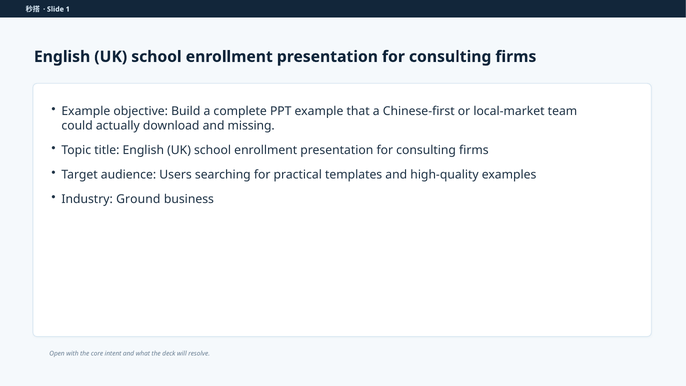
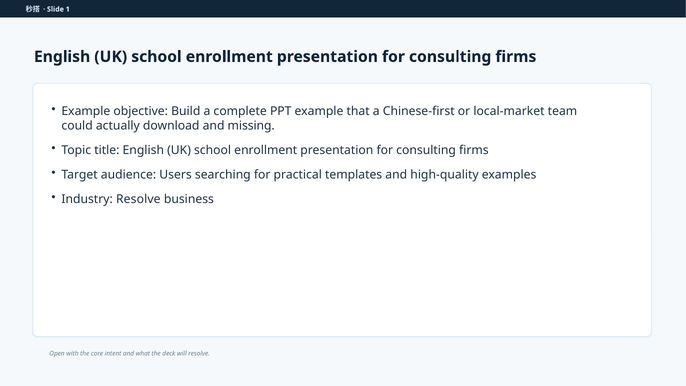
Industry Ground: Ground -> Resolve (138, 199)
